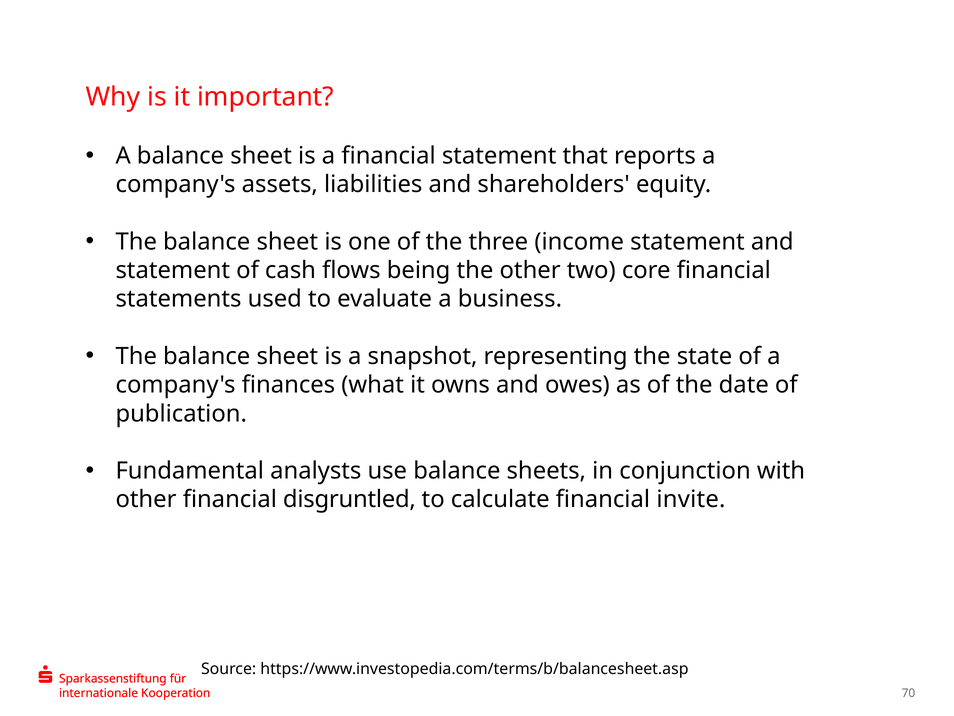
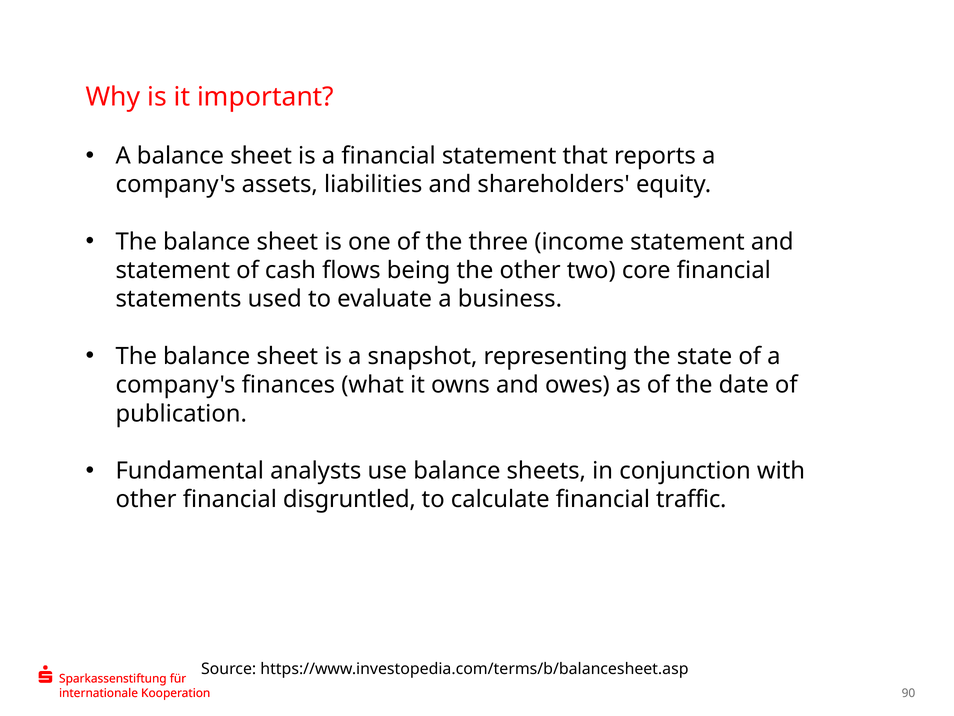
invite: invite -> traffic (691, 499)
70: 70 -> 90 (909, 693)
